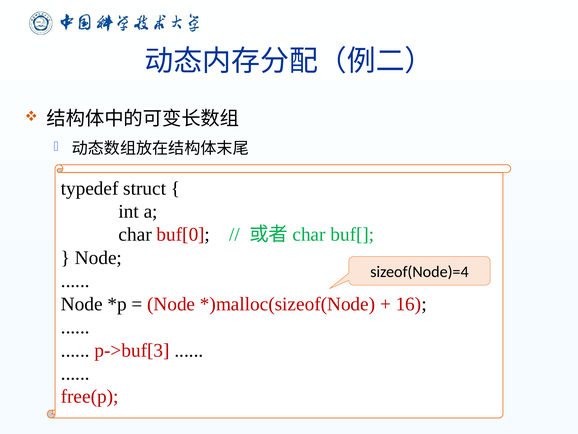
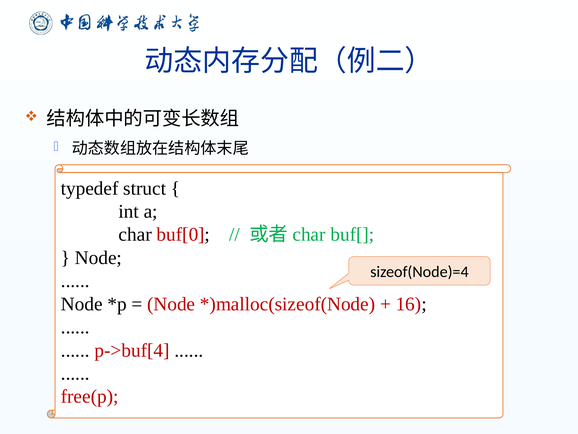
p->buf[3: p->buf[3 -> p->buf[4 (132, 350)
